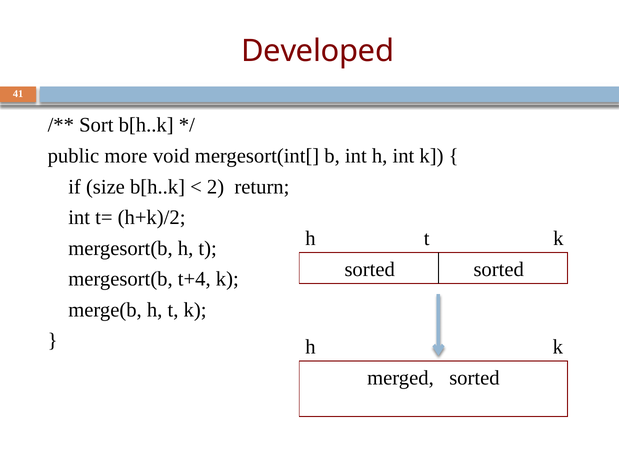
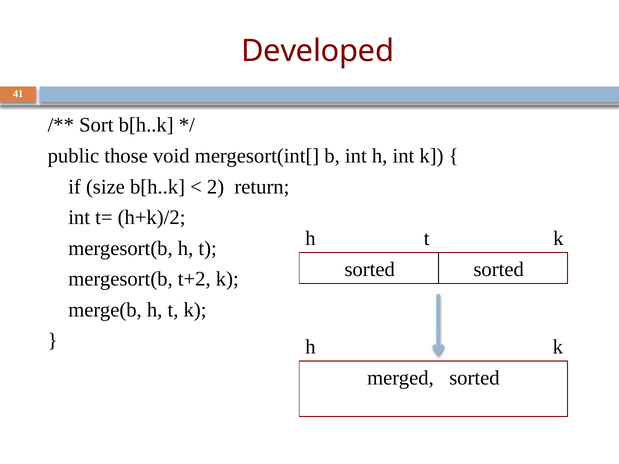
more: more -> those (126, 156)
t+4: t+4 -> t+2 (194, 279)
